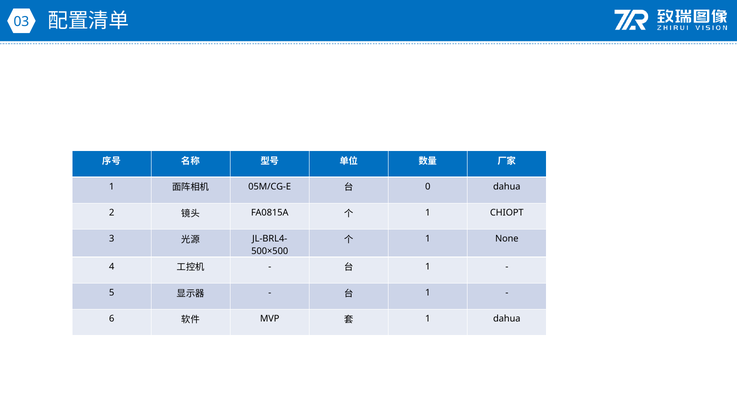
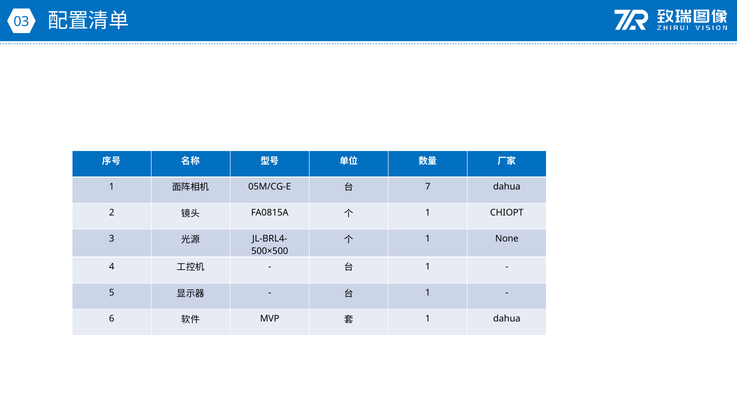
0: 0 -> 7 (428, 186)
